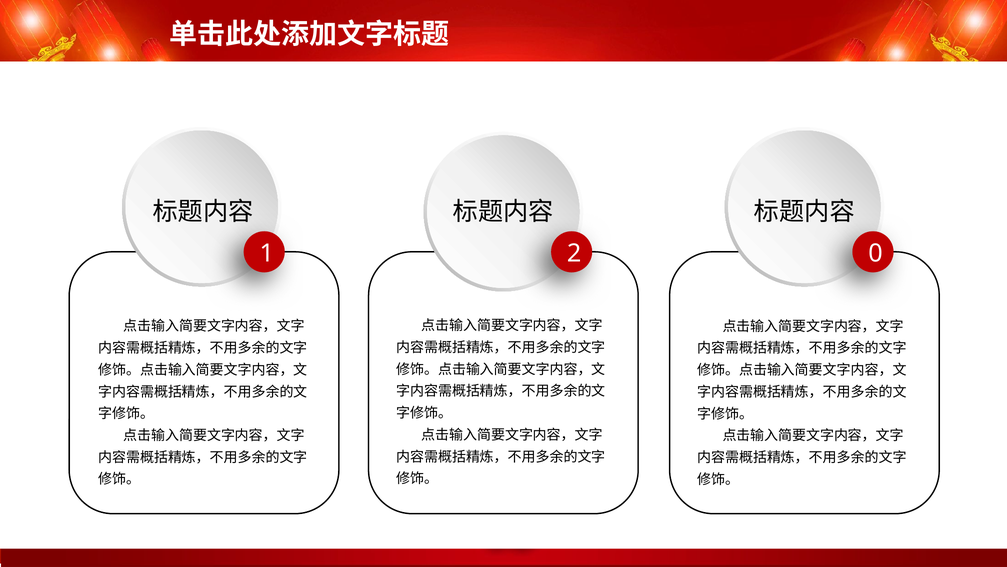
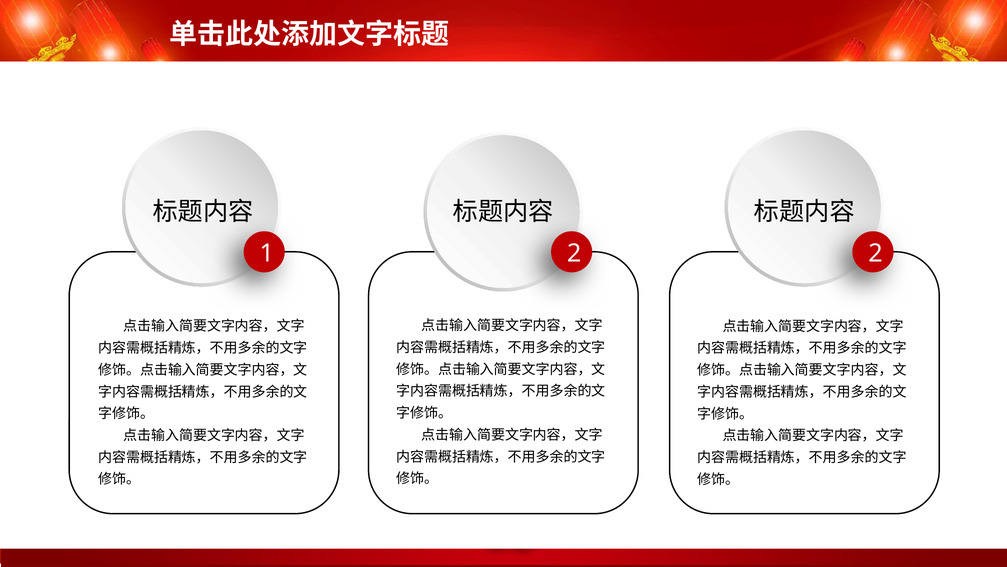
2 0: 0 -> 2 (875, 253)
